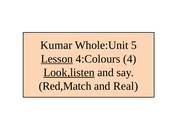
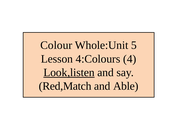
Kumar: Kumar -> Colour (56, 45)
Lesson underline: present -> none (57, 59)
Real: Real -> Able (126, 86)
